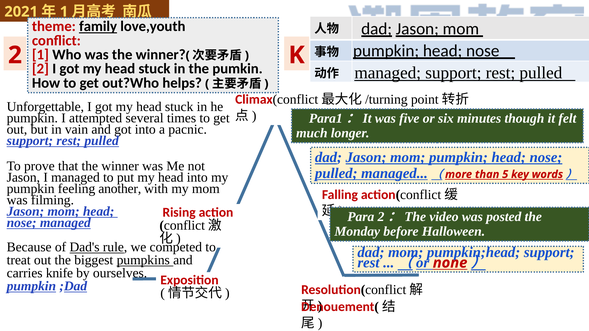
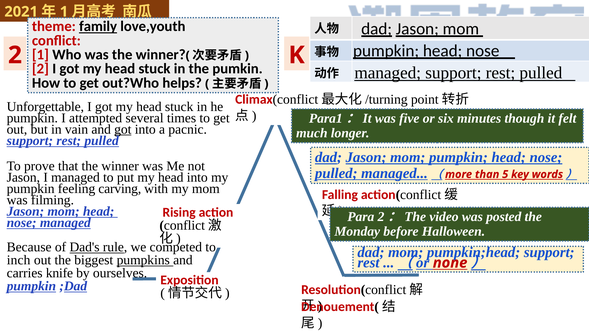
got underline: none -> present (123, 129)
another: another -> carving (120, 189)
treat: treat -> inch (19, 260)
